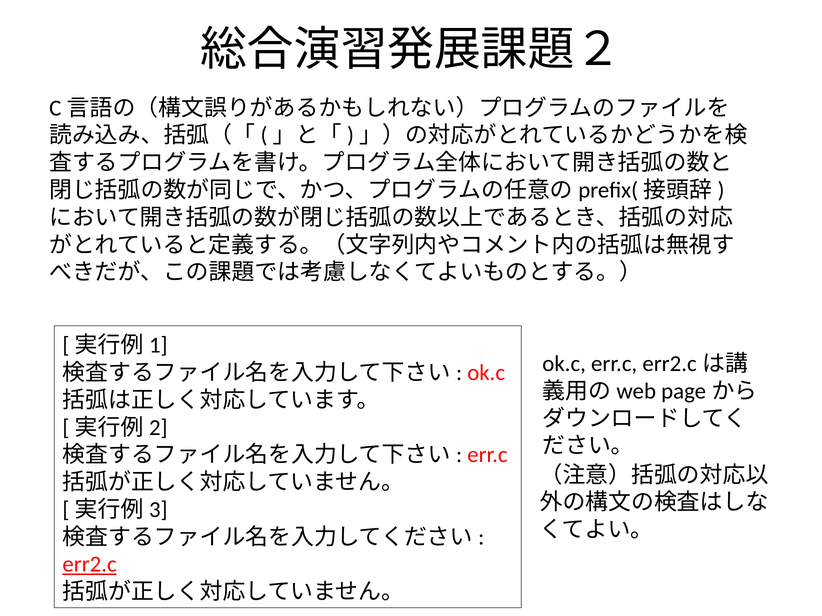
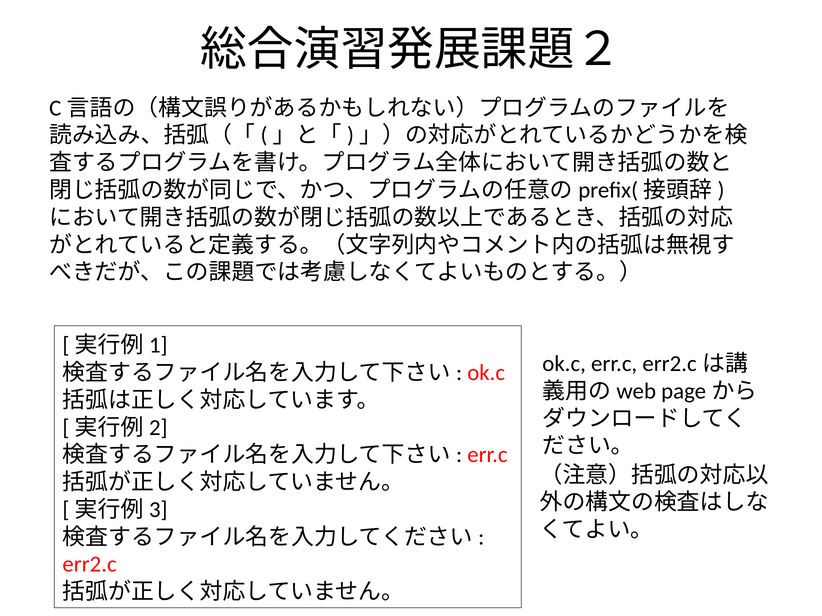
err2.c underline: present -> none (90, 565)
